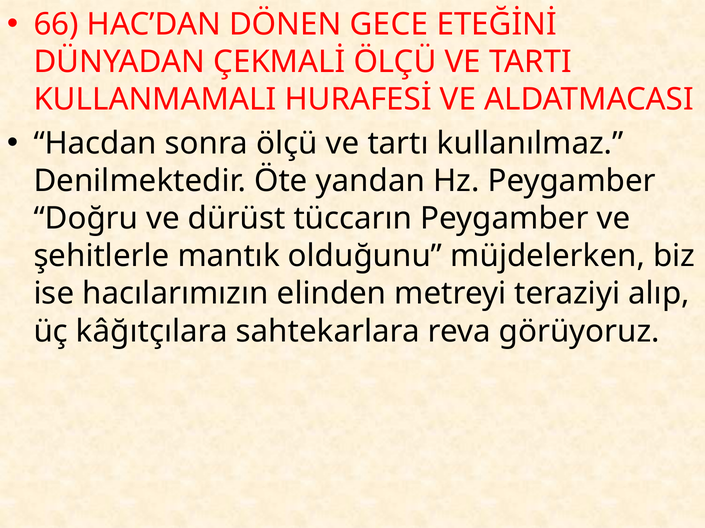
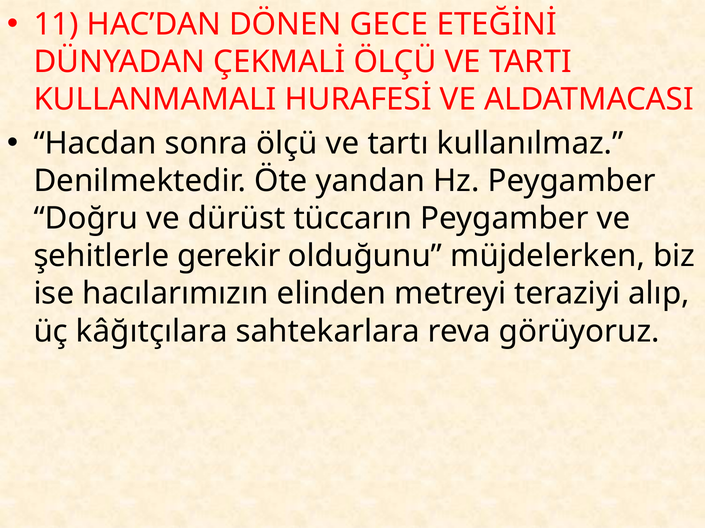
66: 66 -> 11 (56, 25)
mantık: mantık -> gerekir (229, 256)
